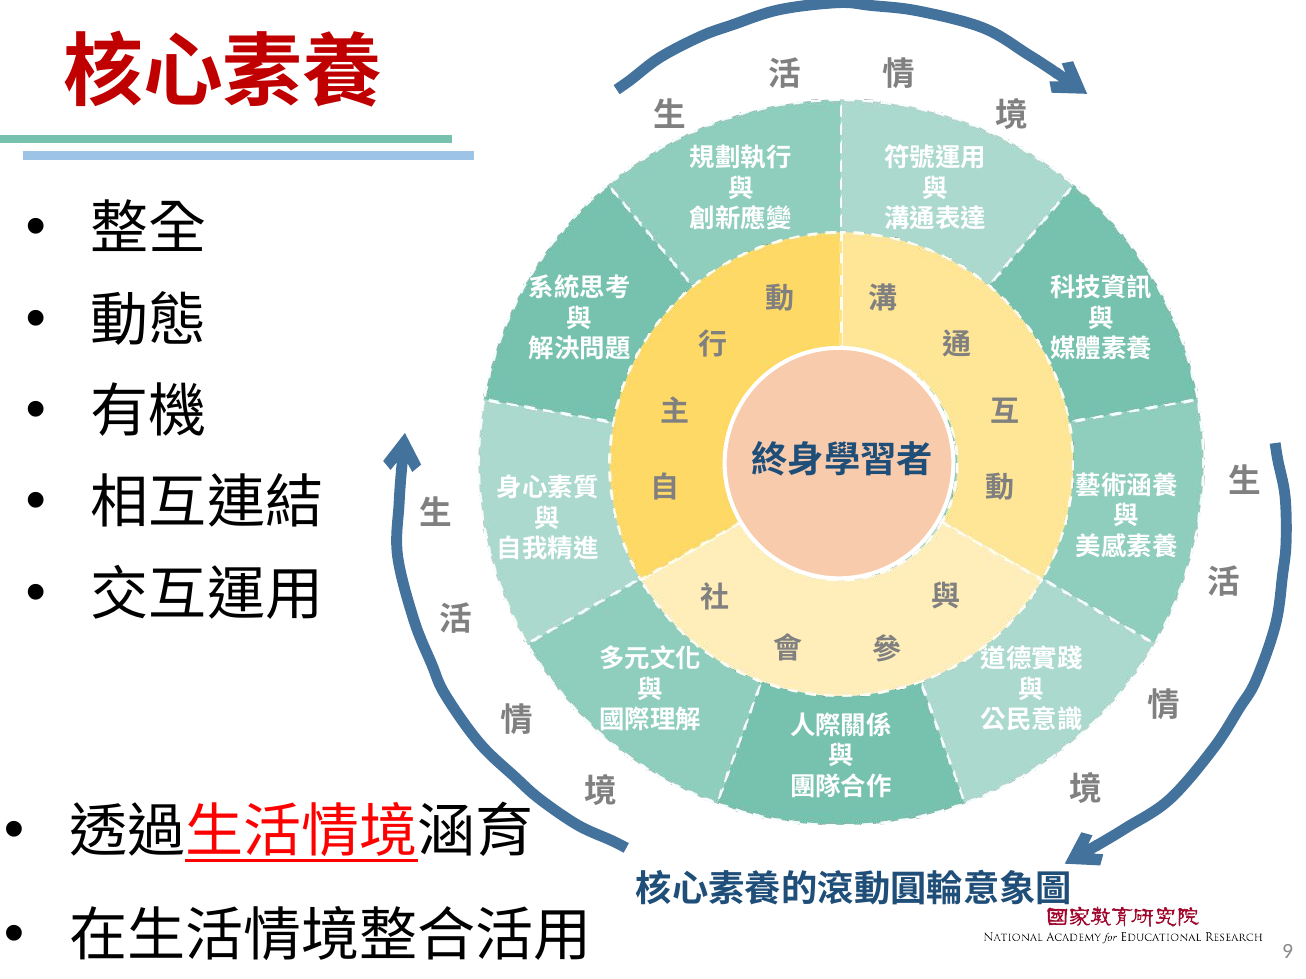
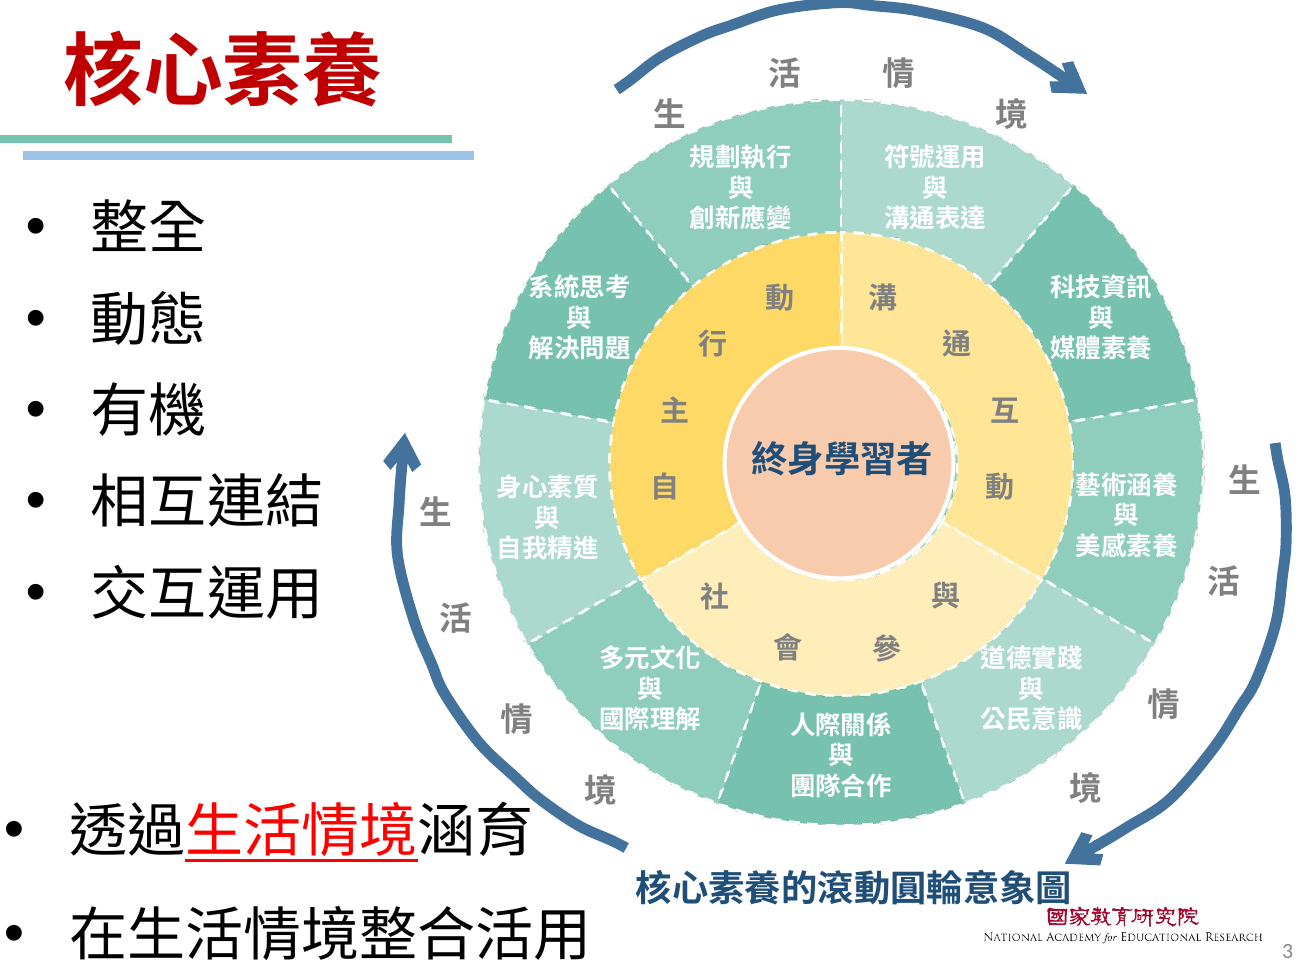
9: 9 -> 3 (1288, 952)
